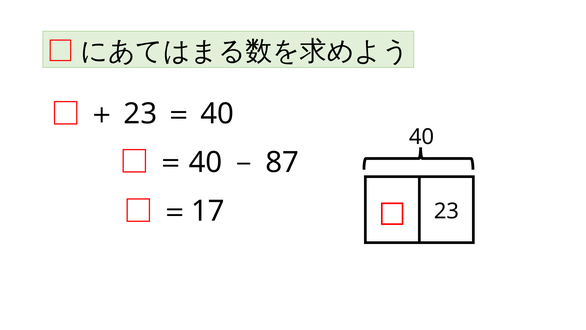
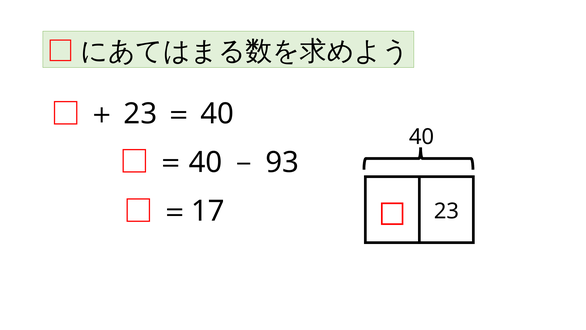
87: 87 -> 93 (282, 162)
